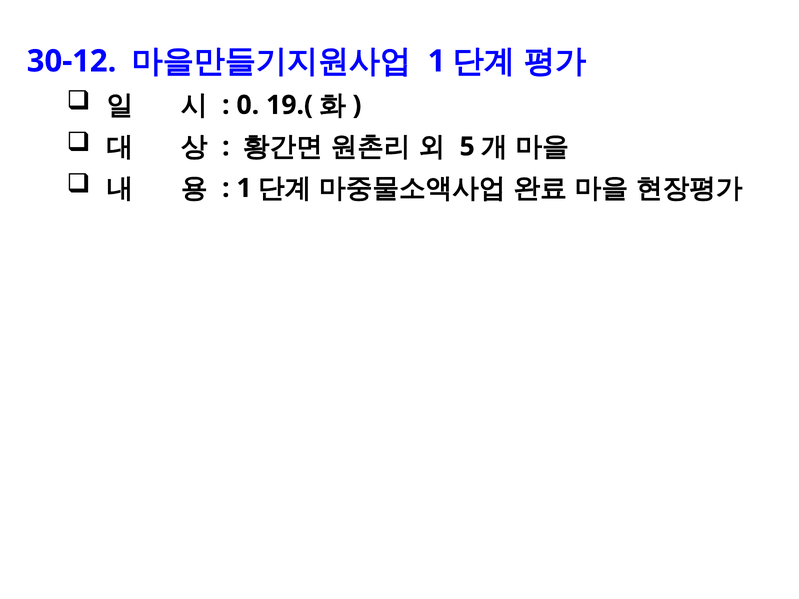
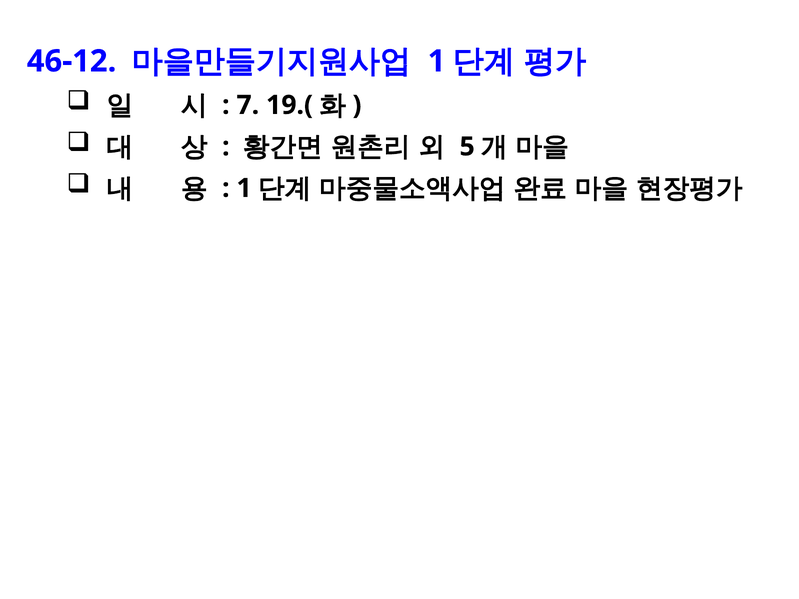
30-12: 30-12 -> 46-12 (72, 61)
0: 0 -> 7 (248, 105)
